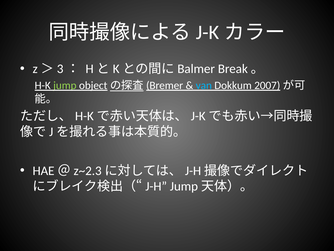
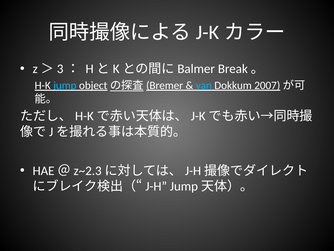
jump colour: light green -> light blue (65, 85)
